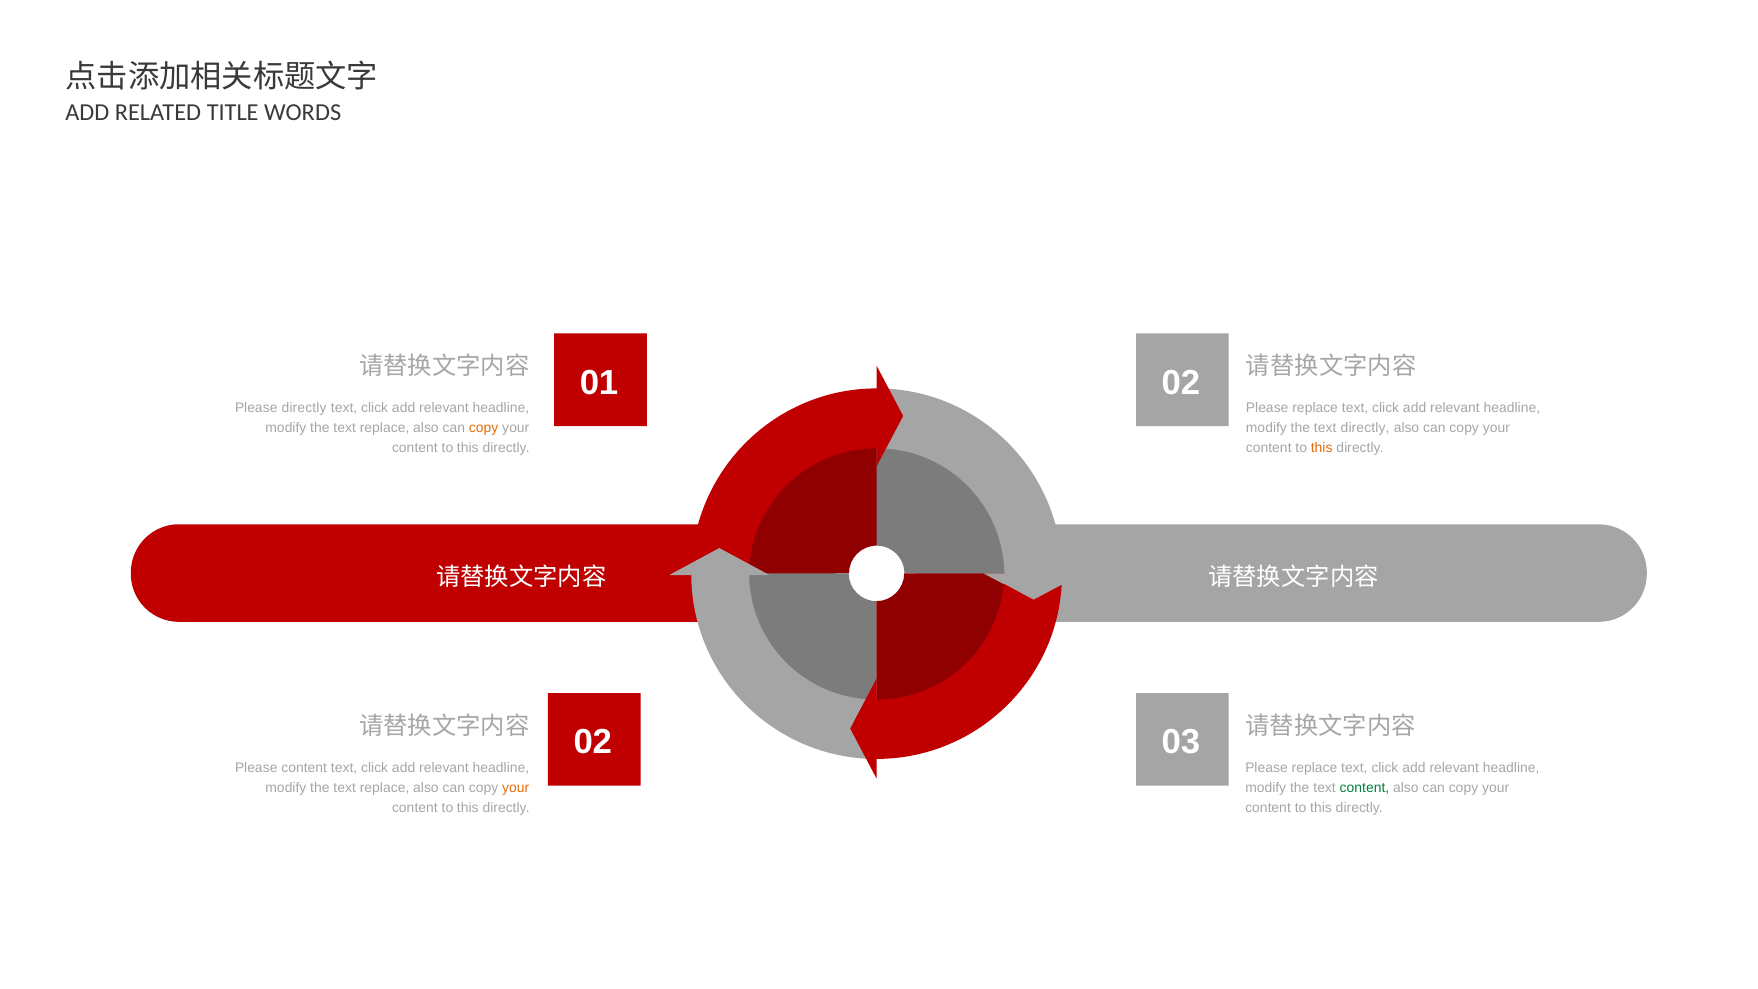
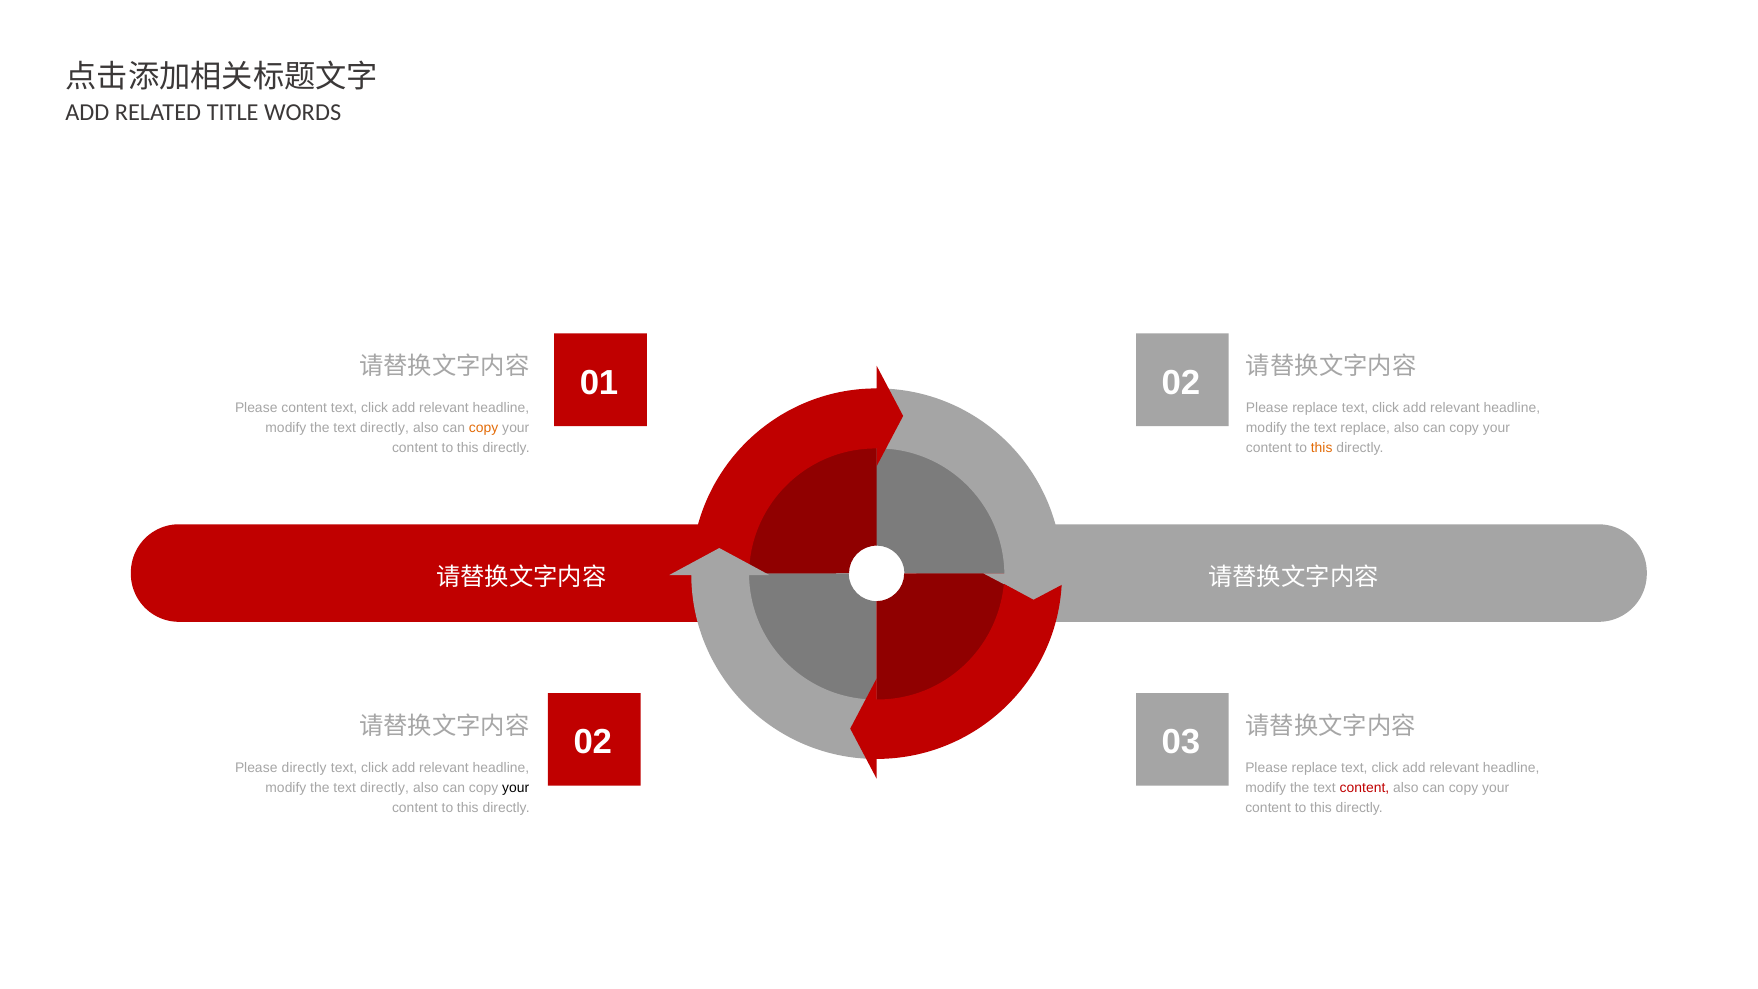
Please directly: directly -> content (304, 408)
replace: replace -> directly (385, 428)
text directly: directly -> replace (1365, 428)
Please content: content -> directly (304, 768)
replace: replace -> directly (385, 788)
your colour: orange -> black (516, 788)
content colour: green -> red (1364, 788)
